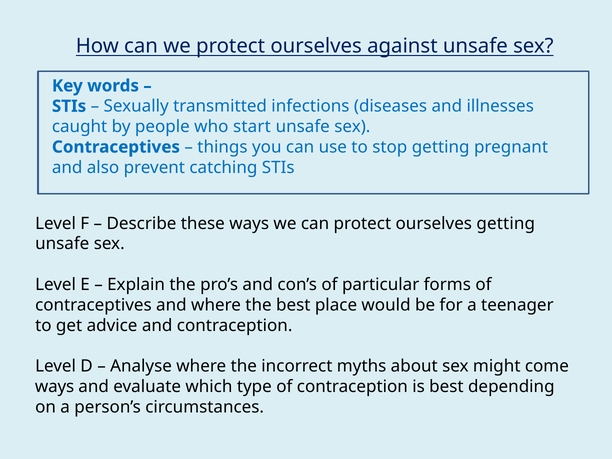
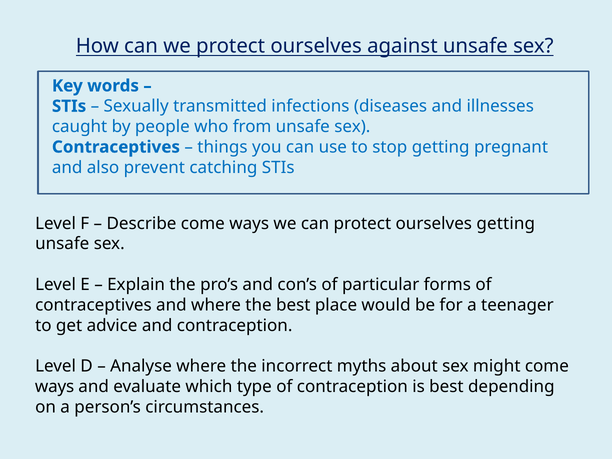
start: start -> from (252, 127)
Describe these: these -> come (203, 223)
